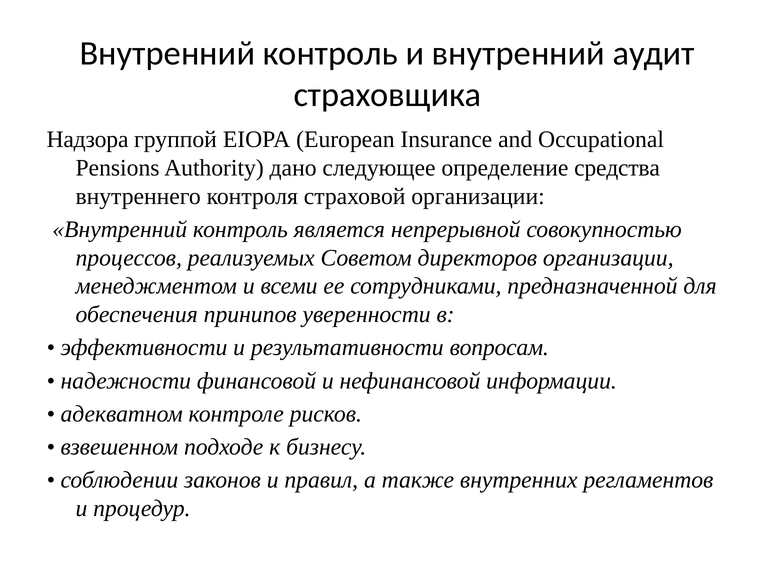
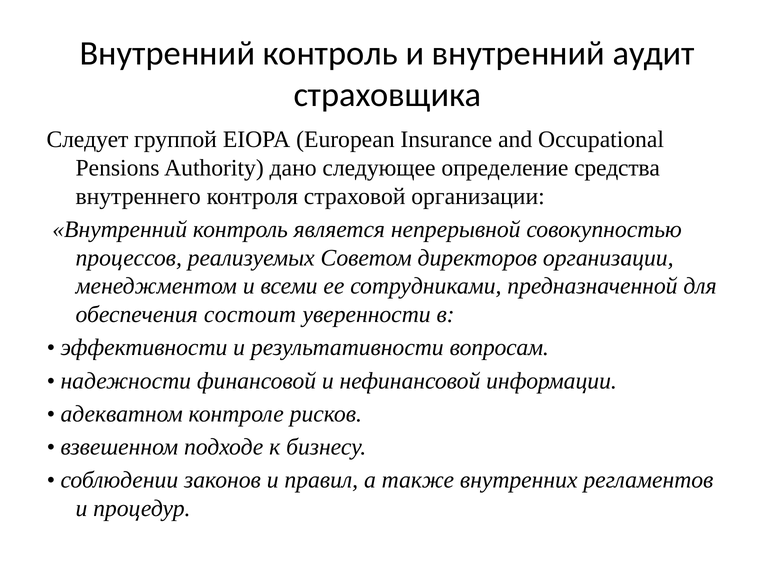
Надзора: Надзора -> Следует (87, 139)
принипов: принипов -> состоит (250, 315)
